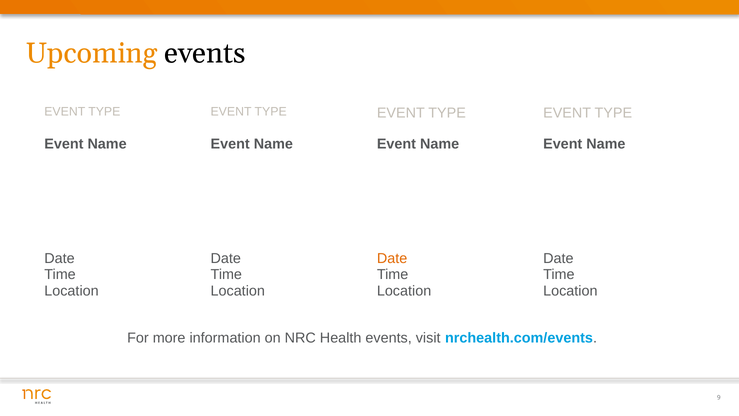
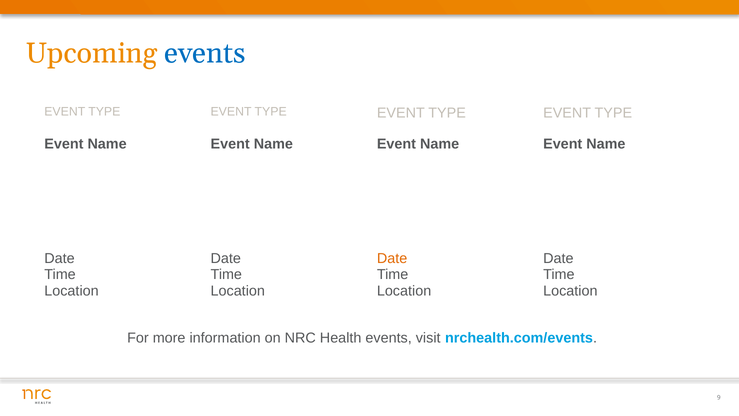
events colour: black -> blue (205, 53)
